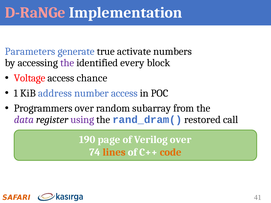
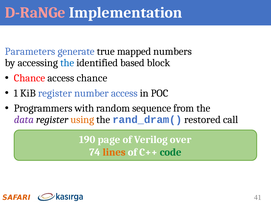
activate: activate -> mapped (134, 52)
the colour: purple -> blue (67, 63)
every: every -> based (132, 63)
Voltage: Voltage -> Chance (30, 78)
KiB address: address -> register (55, 93)
Programmers over: over -> with (84, 108)
subarray: subarray -> sequence (152, 108)
using colour: purple -> orange (82, 120)
code colour: orange -> green (171, 152)
